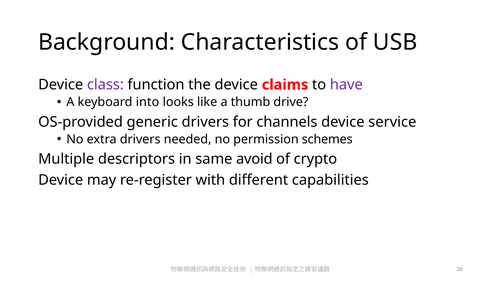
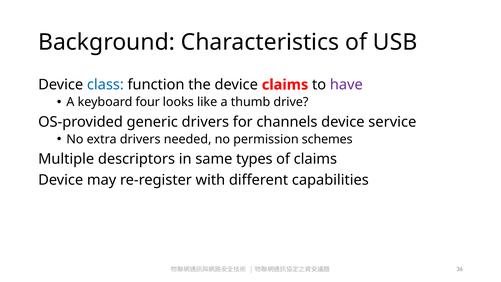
class colour: purple -> blue (105, 85)
into: into -> four (148, 102)
avoid: avoid -> types (254, 159)
of crypto: crypto -> claims (315, 159)
